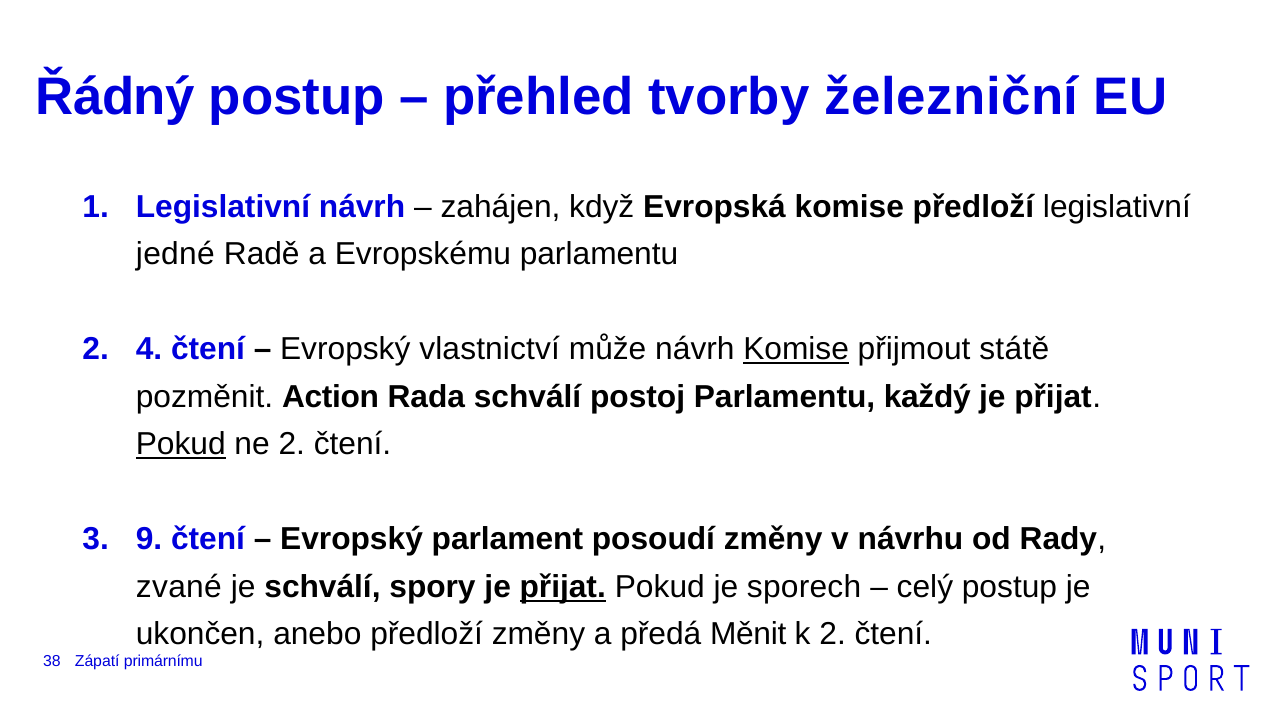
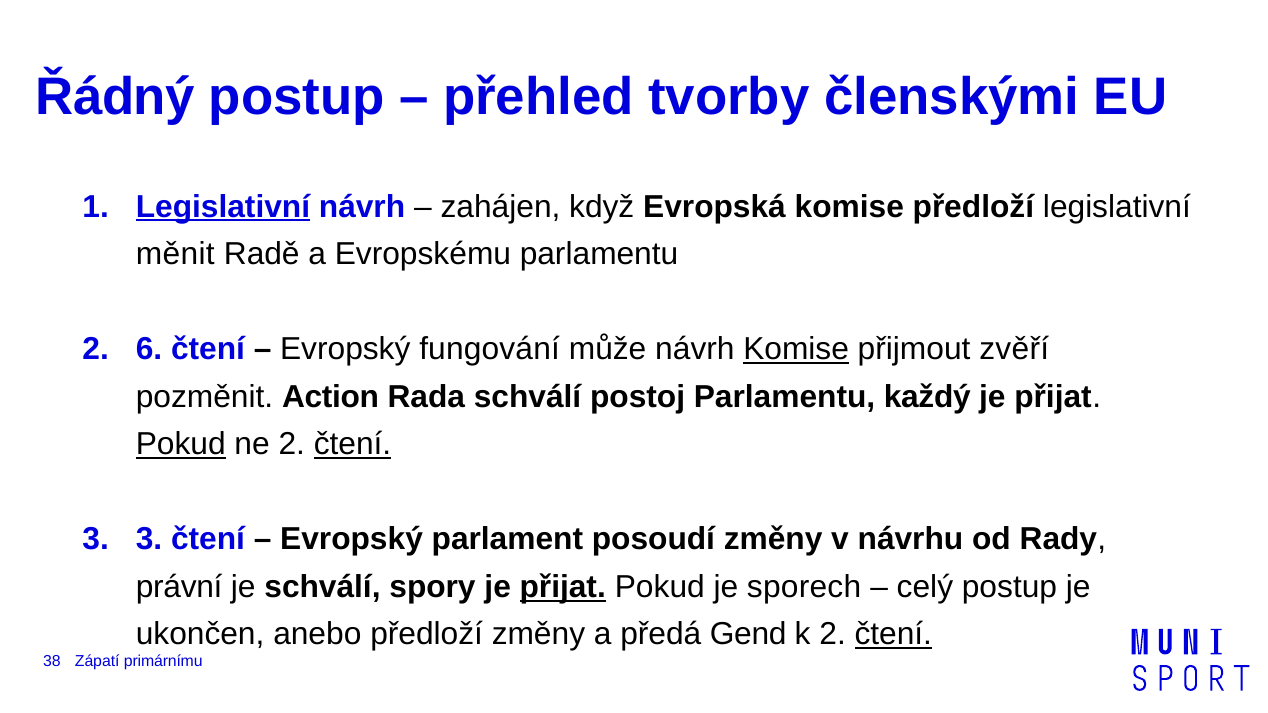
železniční: železniční -> členskými (952, 97)
Legislativní underline: none -> present (223, 207)
jedné: jedné -> měnit (175, 254)
4: 4 -> 6 (149, 349)
vlastnictví: vlastnictví -> fungování (490, 349)
státě: státě -> zvěří (1014, 349)
čtení underline: none -> present (353, 444)
9: 9 -> 3 (149, 540)
zvané: zvané -> právní (179, 587)
Měnit: Měnit -> Gend (748, 635)
čtení underline: none -> present (893, 635)
